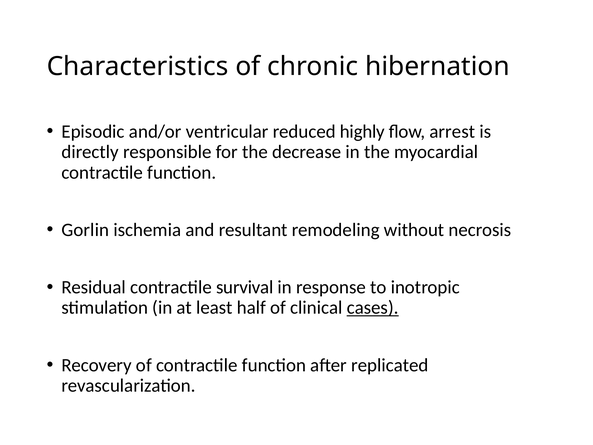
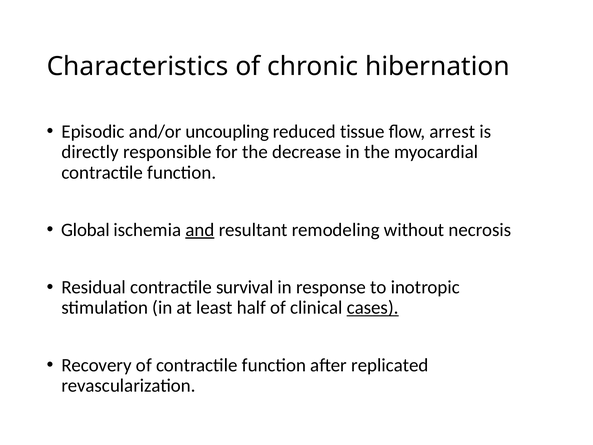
ventricular: ventricular -> uncoupling (227, 131)
highly: highly -> tissue (362, 131)
Gorlin: Gorlin -> Global (85, 230)
and underline: none -> present (200, 230)
